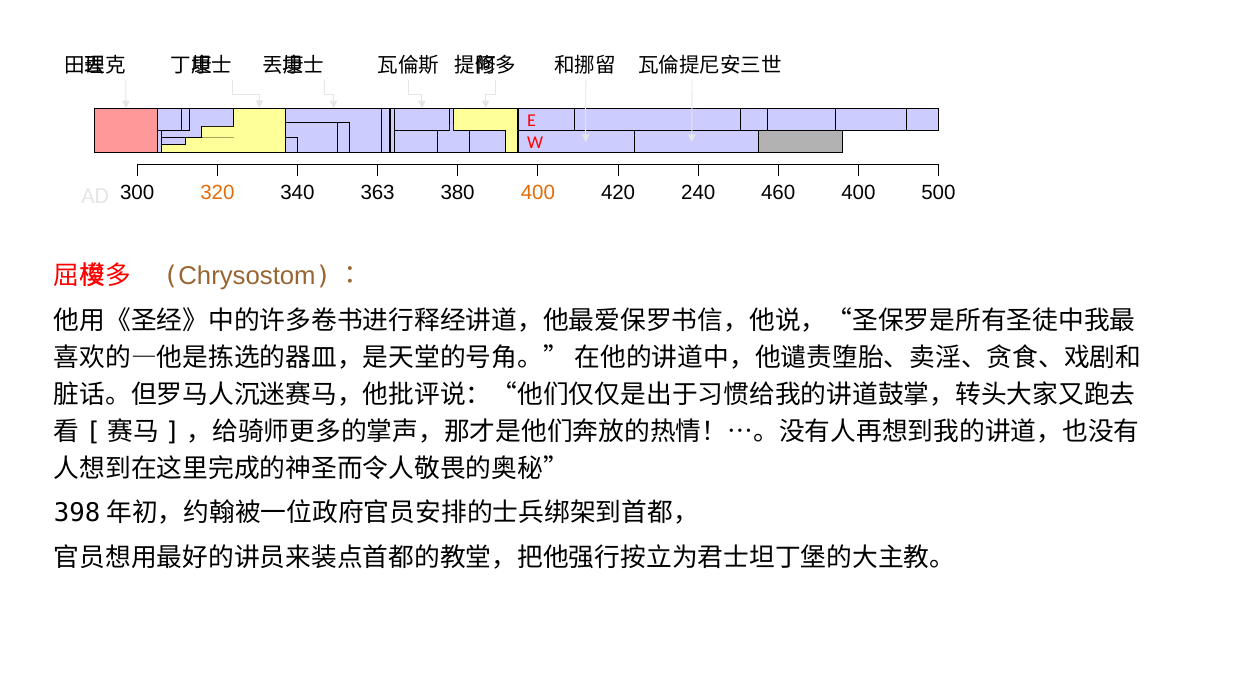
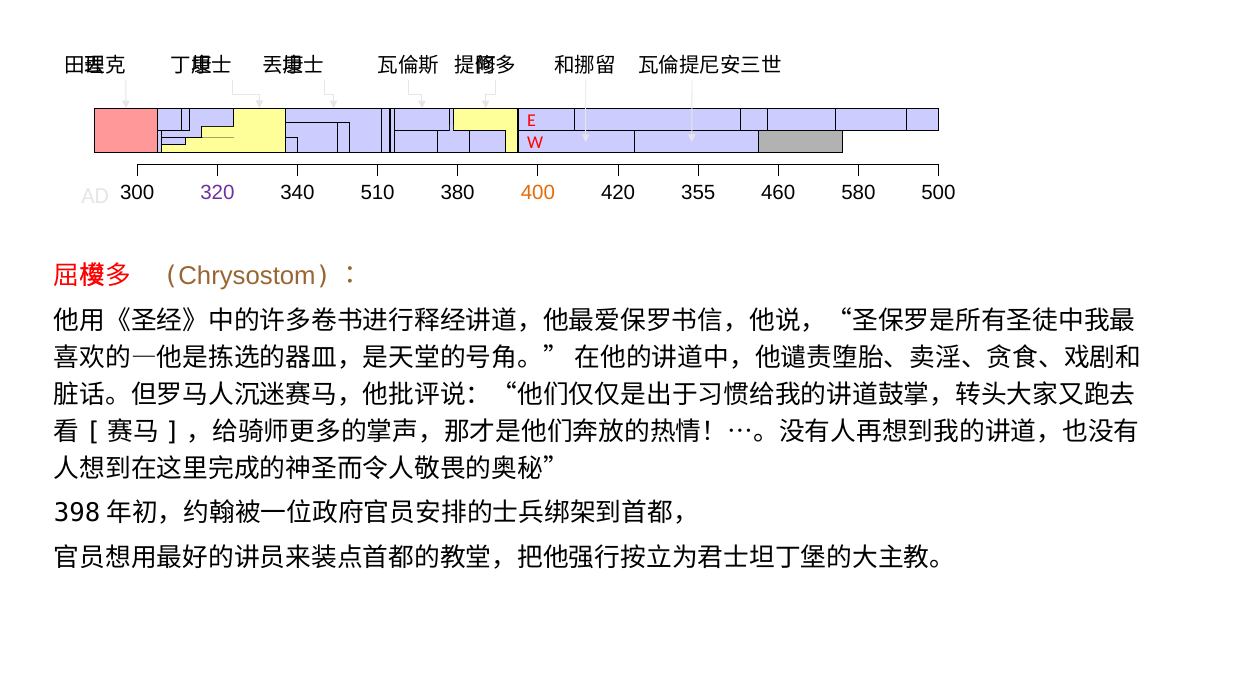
320 colour: orange -> purple (217, 193)
363: 363 -> 510 (378, 193)
240: 240 -> 355 (698, 193)
460 400: 400 -> 580 (858, 193)
